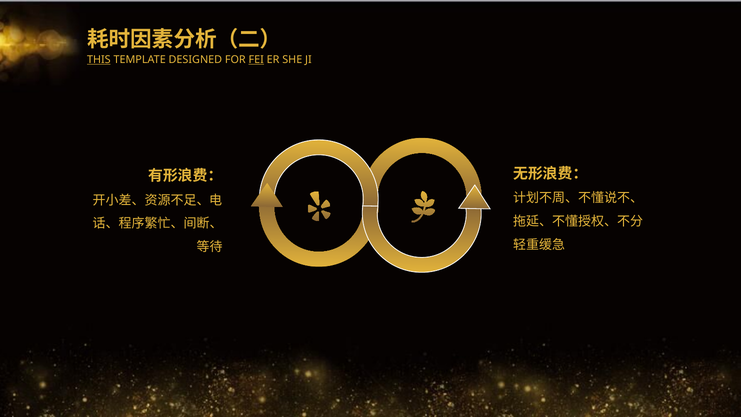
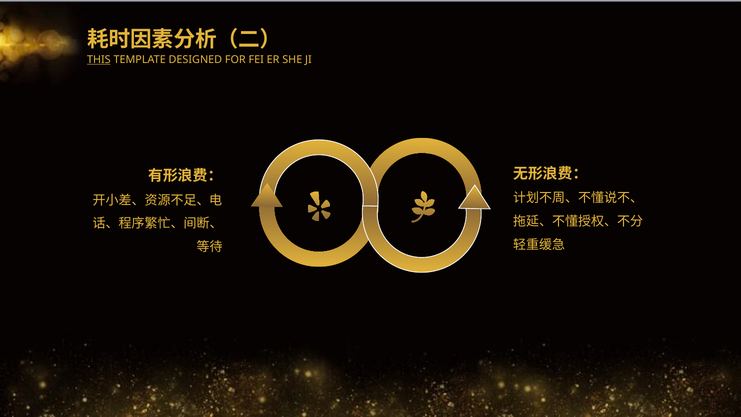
FEI underline: present -> none (256, 60)
